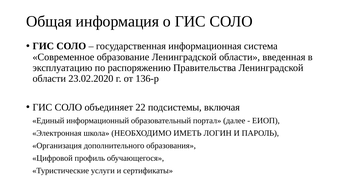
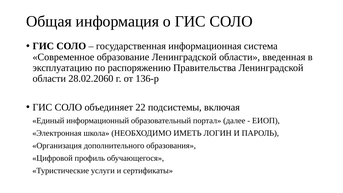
23.02.2020: 23.02.2020 -> 28.02.2060 (91, 79)
